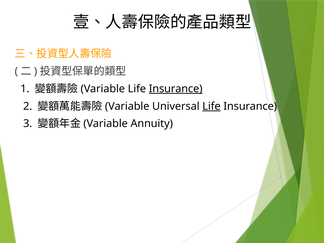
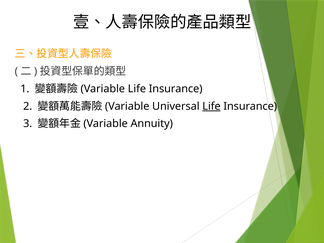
Insurance underline: present -> none (176, 89)
